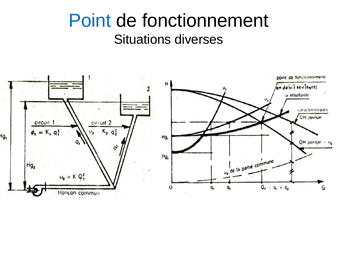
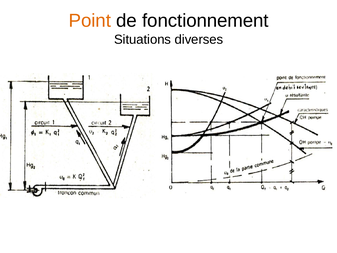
Point colour: blue -> orange (90, 21)
